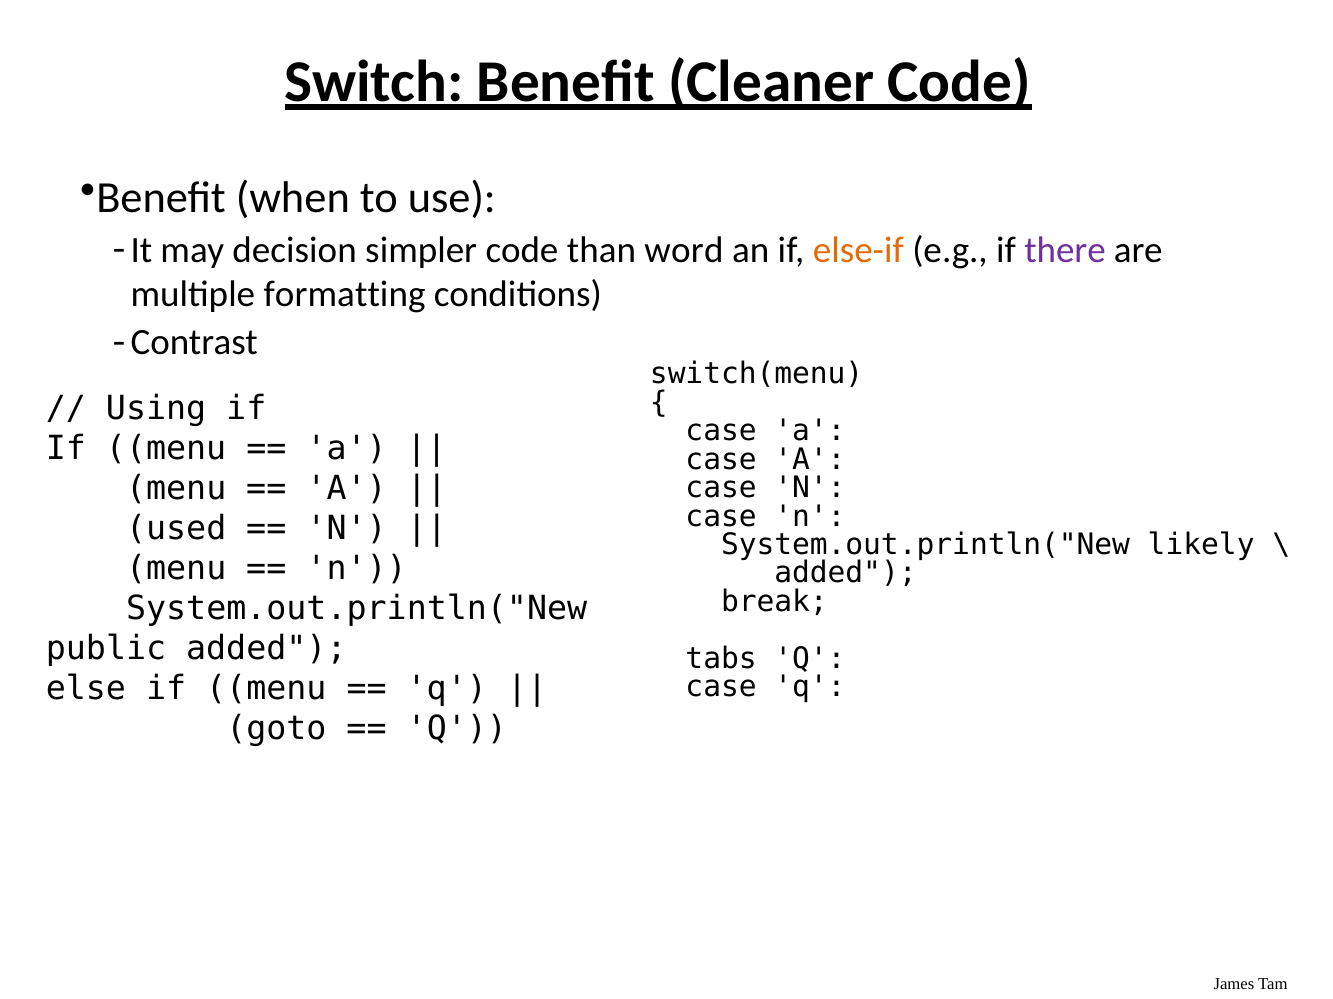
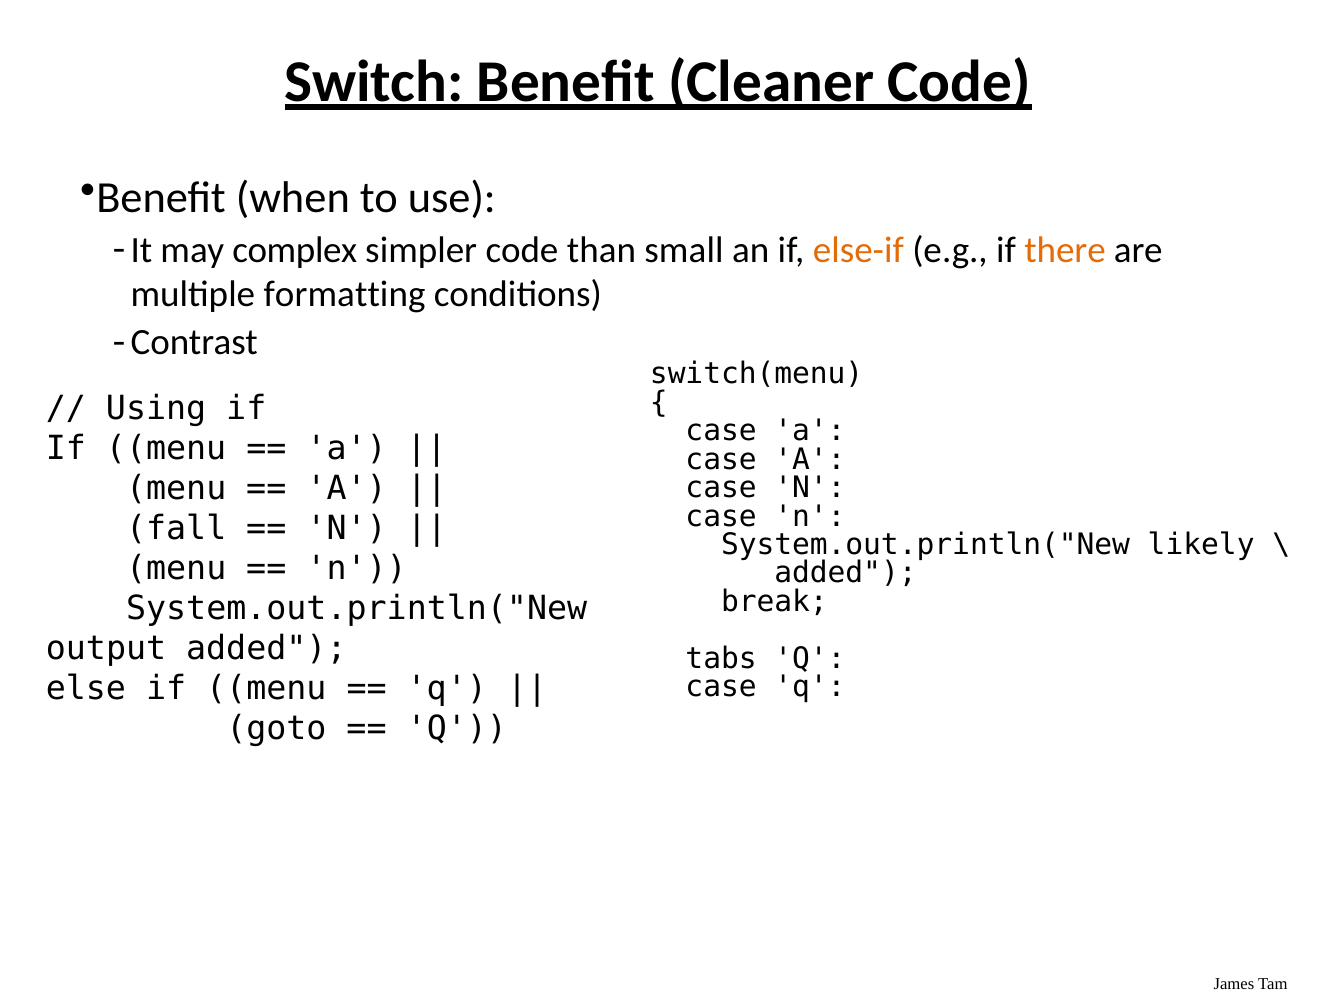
decision: decision -> complex (295, 250)
word: word -> small (684, 250)
there colour: purple -> orange (1065, 250)
used: used -> fall (176, 529)
public: public -> output (106, 649)
